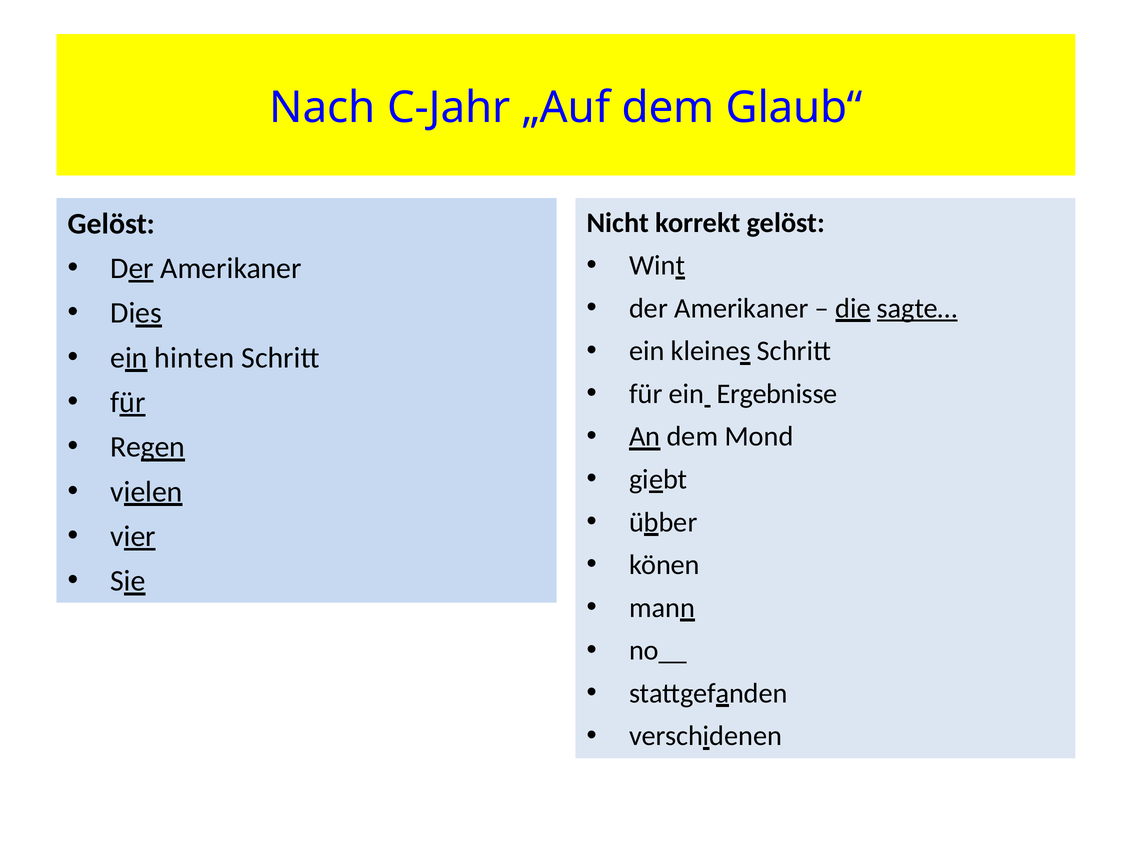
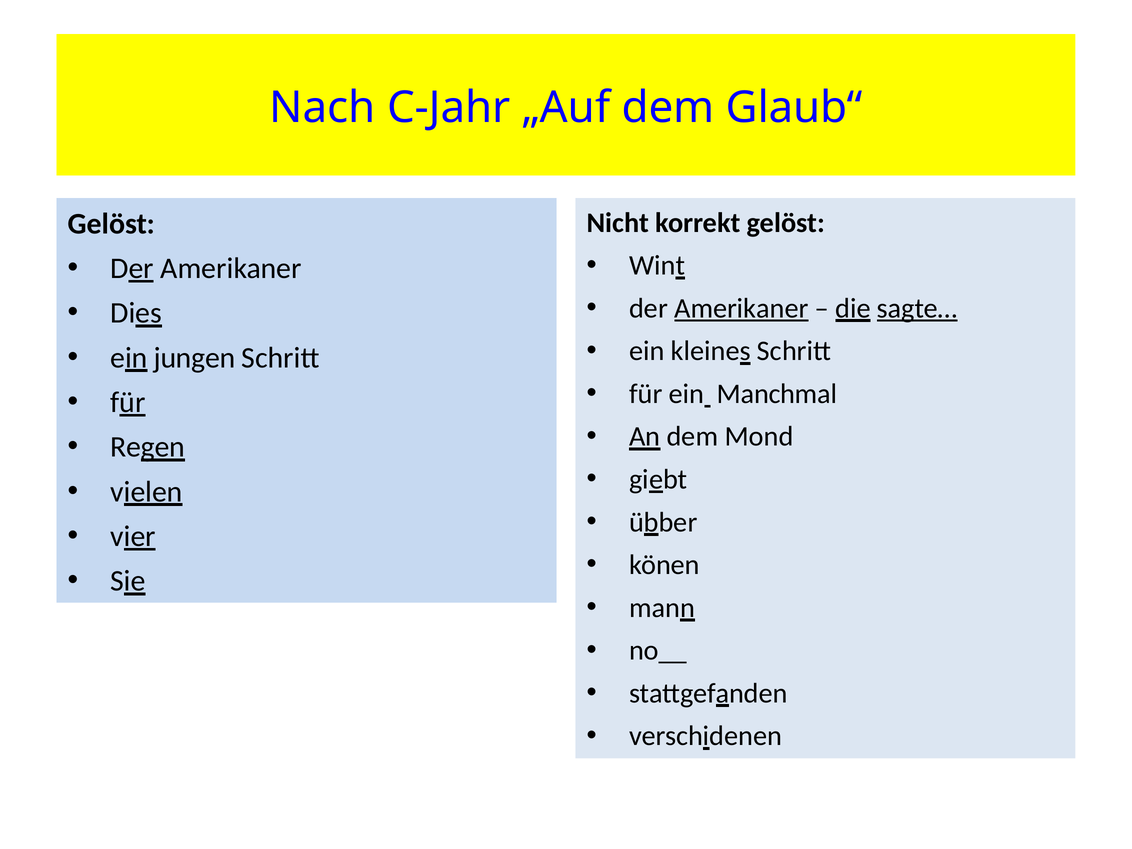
Amerikaner underline: none -> present (741, 308)
hinten: hinten -> jungen (195, 358)
Ergebnisse: Ergebnisse -> Manchmal (777, 394)
